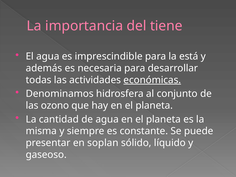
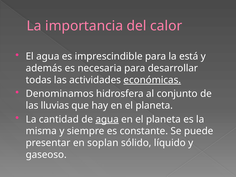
tiene: tiene -> calor (166, 26)
ozono: ozono -> lluvias (55, 106)
agua underline: none -> present (107, 119)
